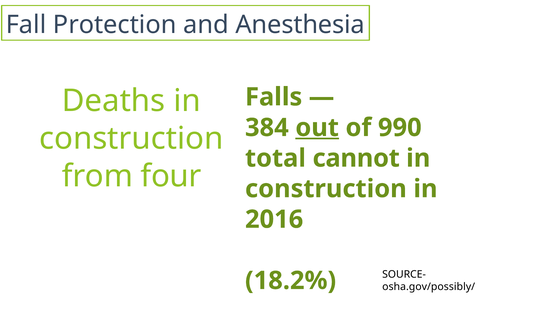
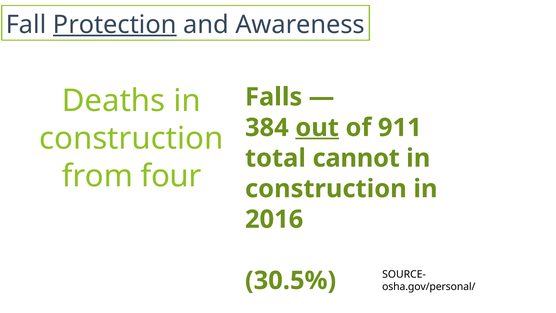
Protection underline: none -> present (115, 25)
Anesthesia: Anesthesia -> Awareness (300, 25)
990: 990 -> 911 (400, 128)
18.2%: 18.2% -> 30.5% (291, 280)
osha.gov/possibly/: osha.gov/possibly/ -> osha.gov/personal/ (429, 287)
